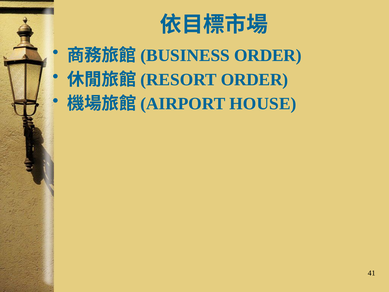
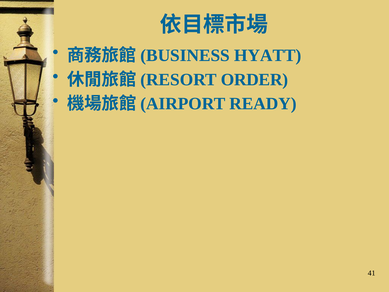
ORDER: ORDER -> HYATT (268, 55)
HOUSE: HOUSE -> READY (263, 104)
